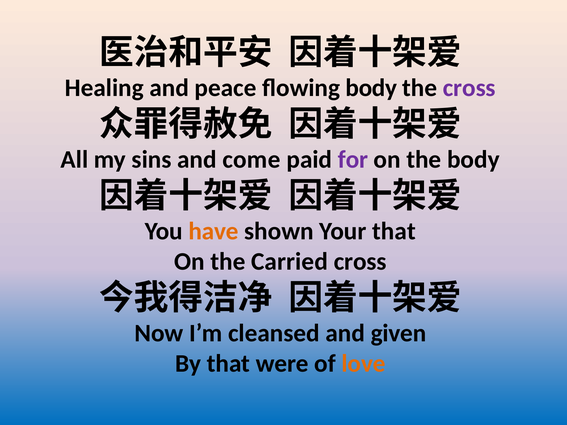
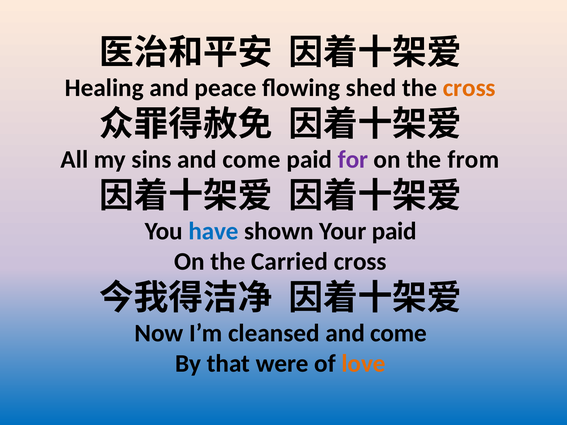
flowing body: body -> shed (371, 88)
cross colour: purple -> orange (469, 88)
the body: body -> from (473, 160)
have colour: orange -> blue (214, 231)
Your that: that -> paid (394, 231)
cleansed and given: given -> come (399, 334)
